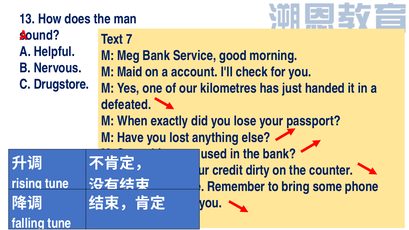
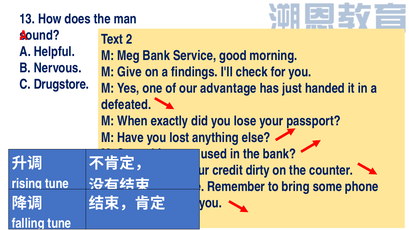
7: 7 -> 2 (129, 39)
Maid: Maid -> Give (130, 72)
account: account -> findings (194, 72)
kilometres: kilometres -> advantage (228, 88)
